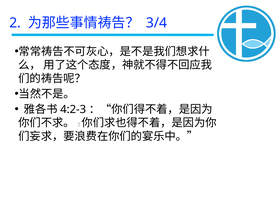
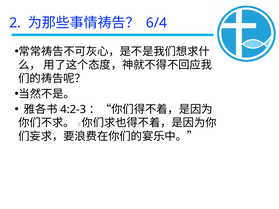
3/4: 3/4 -> 6/4 (157, 23)
